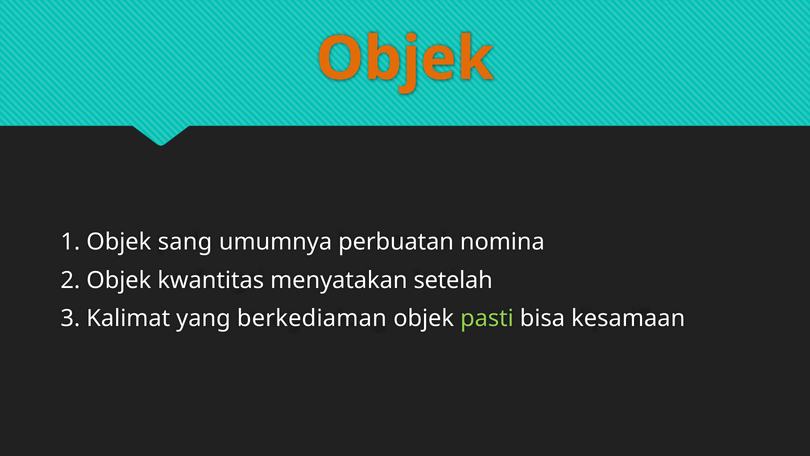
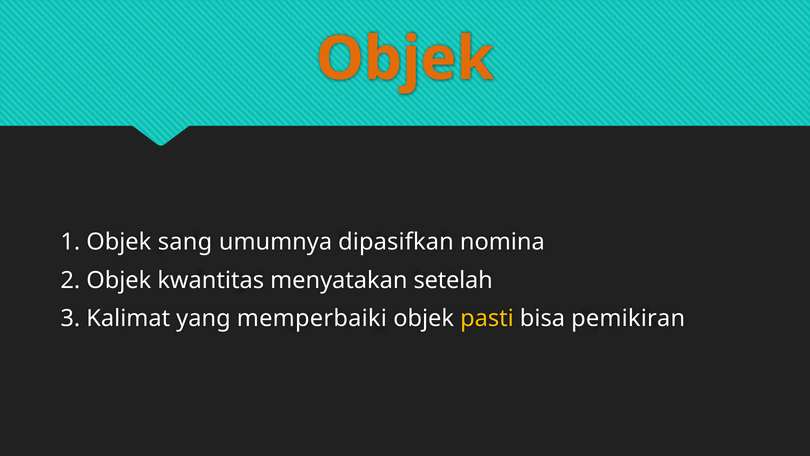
perbuatan: perbuatan -> dipasifkan (396, 242)
berkediaman: berkediaman -> memperbaiki (312, 318)
pasti colour: light green -> yellow (487, 318)
kesamaan: kesamaan -> pemikiran (628, 318)
